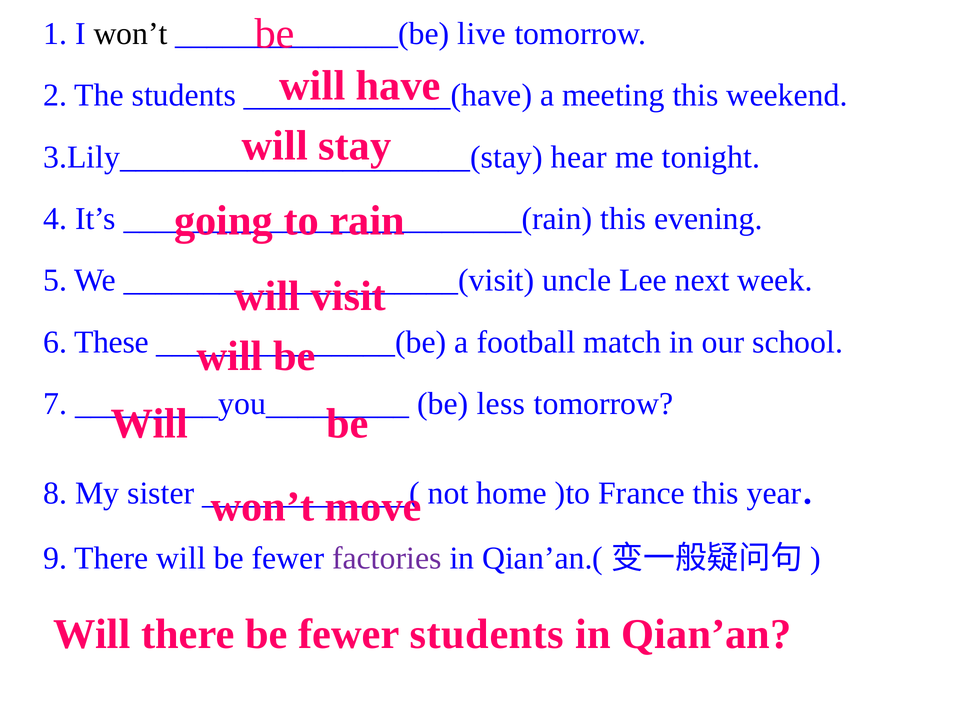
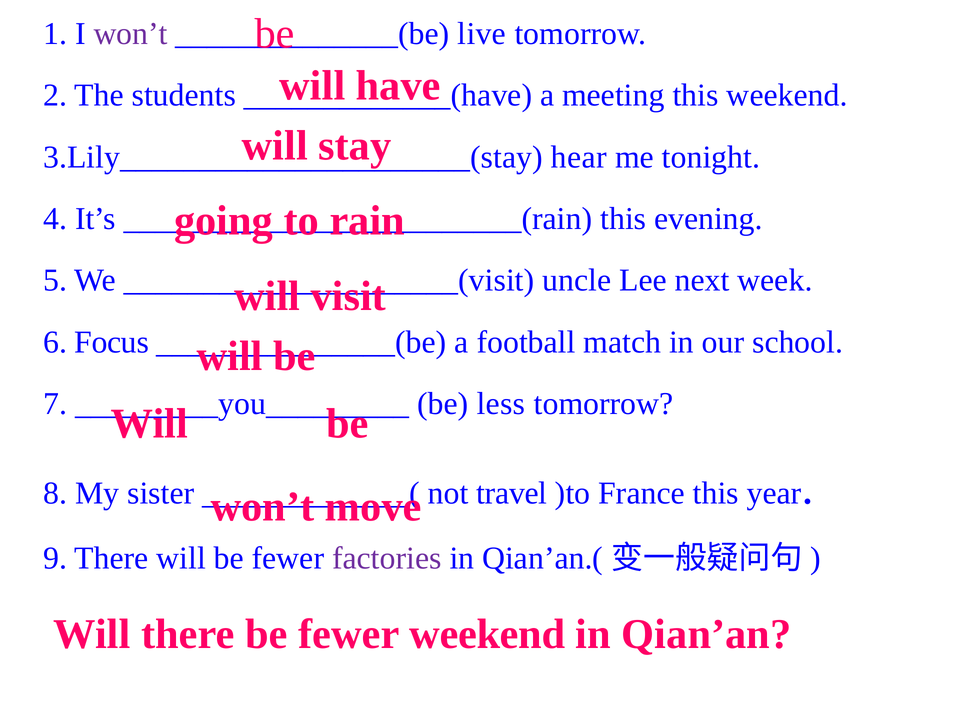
won’t colour: black -> purple (130, 34)
These: These -> Focus (112, 342)
home: home -> travel (512, 493)
fewer students: students -> weekend (487, 635)
